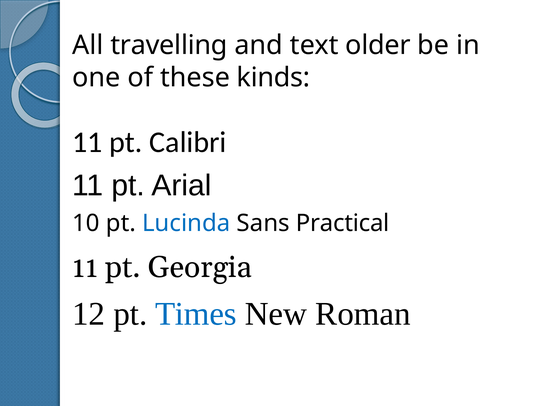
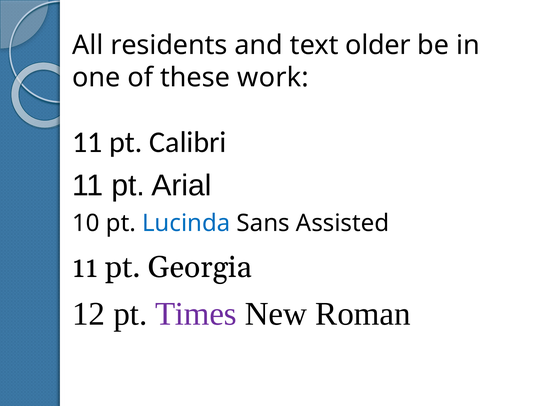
travelling: travelling -> residents (169, 45)
kinds: kinds -> work (273, 78)
Practical: Practical -> Assisted (343, 223)
Times colour: blue -> purple (196, 314)
